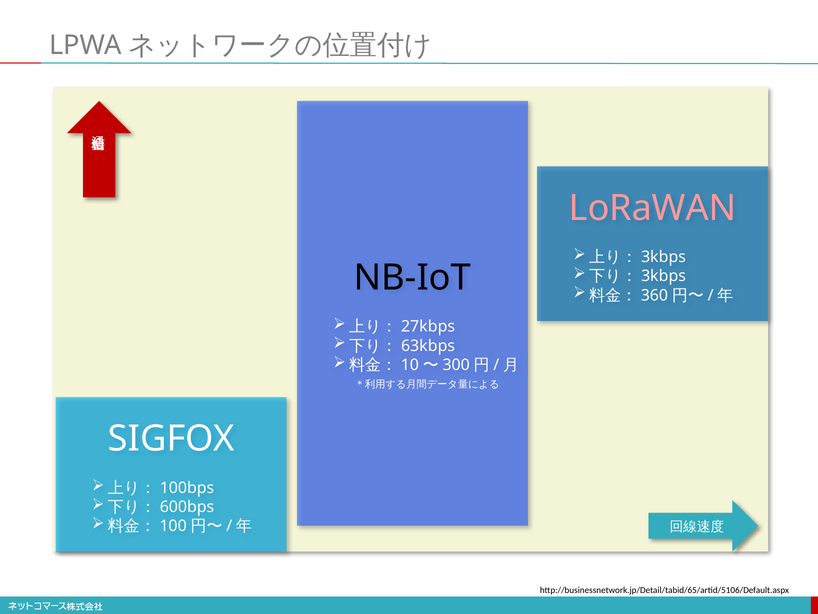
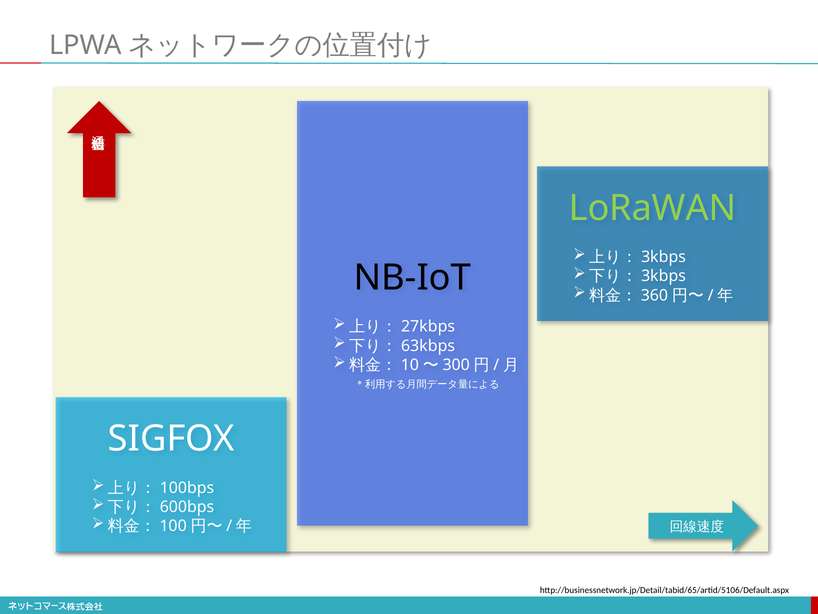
LoRaWAN colour: pink -> light green (652, 208)
